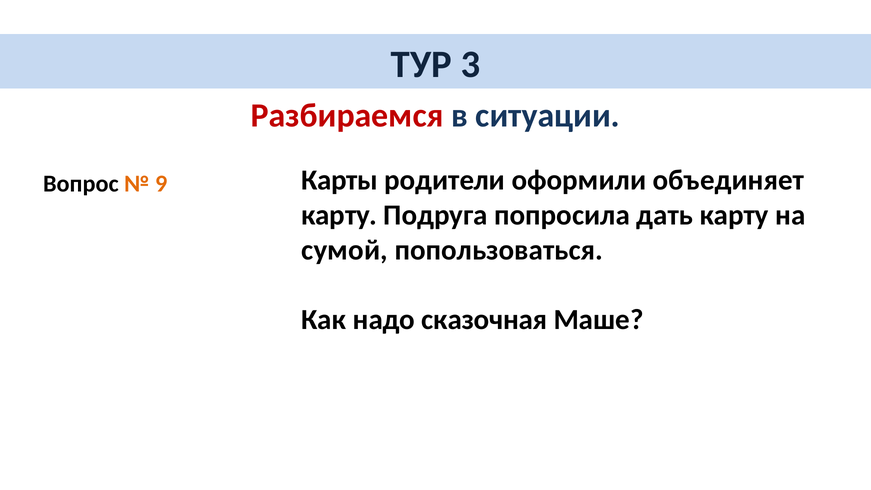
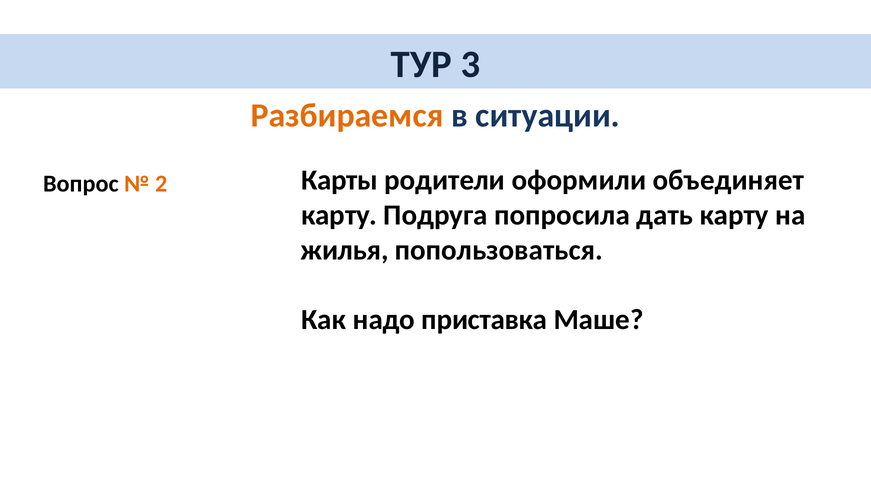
Разбираемся colour: red -> orange (347, 116)
9: 9 -> 2 (161, 184)
сумой: сумой -> жилья (345, 250)
сказочная: сказочная -> приставка (484, 320)
